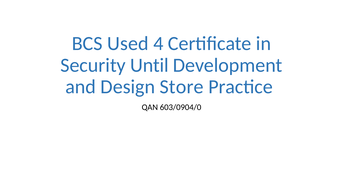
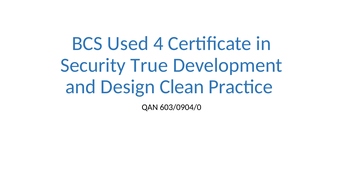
Until: Until -> True (149, 65)
Store: Store -> Clean (182, 87)
